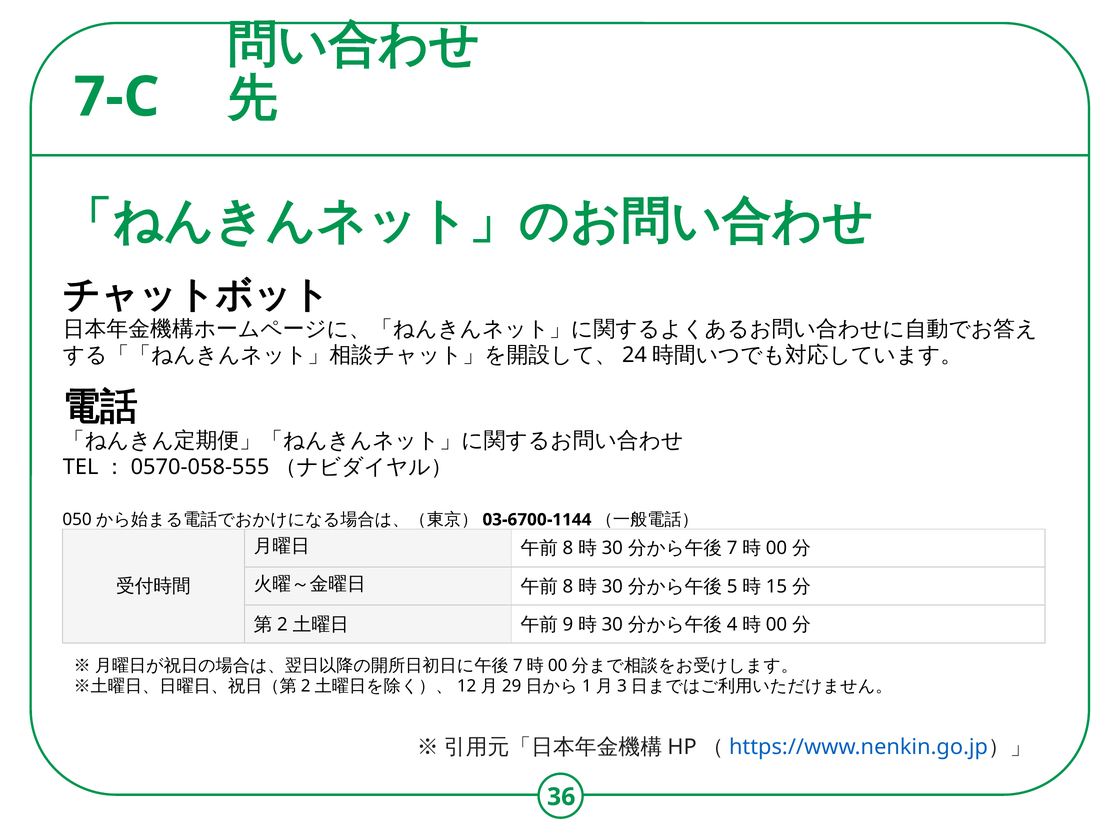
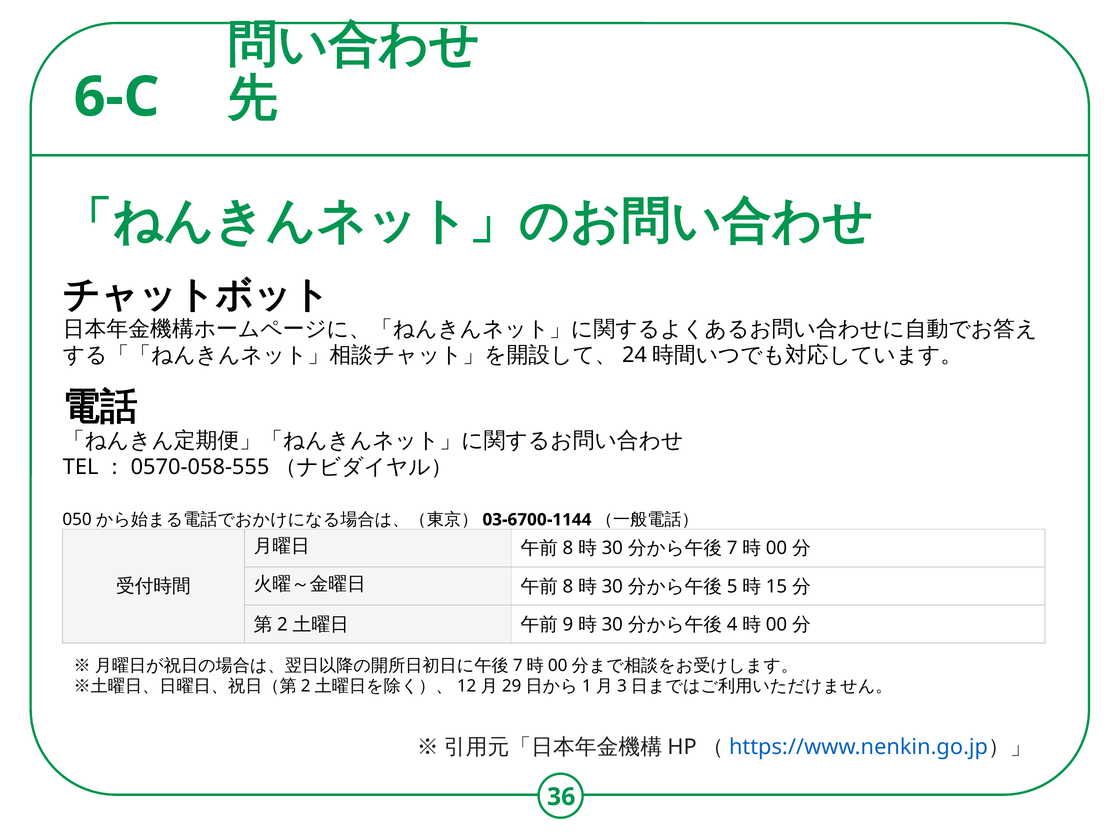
7-C: 7-C -> 6-C (117, 97)
